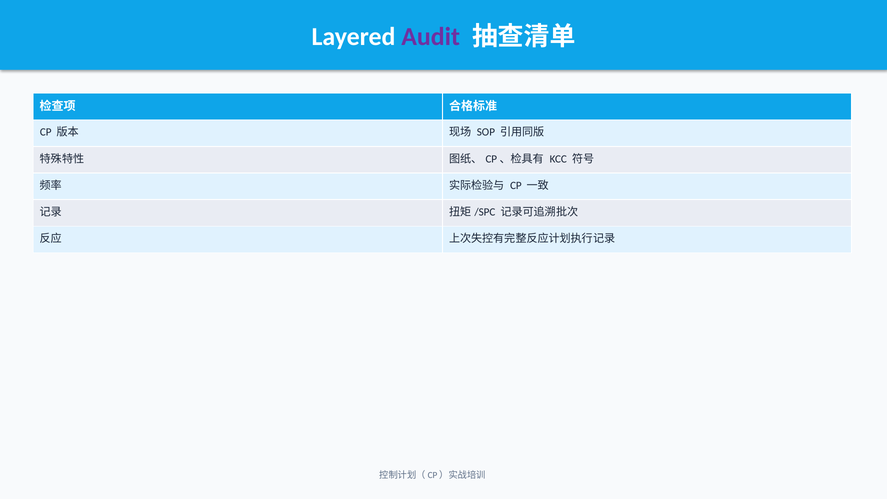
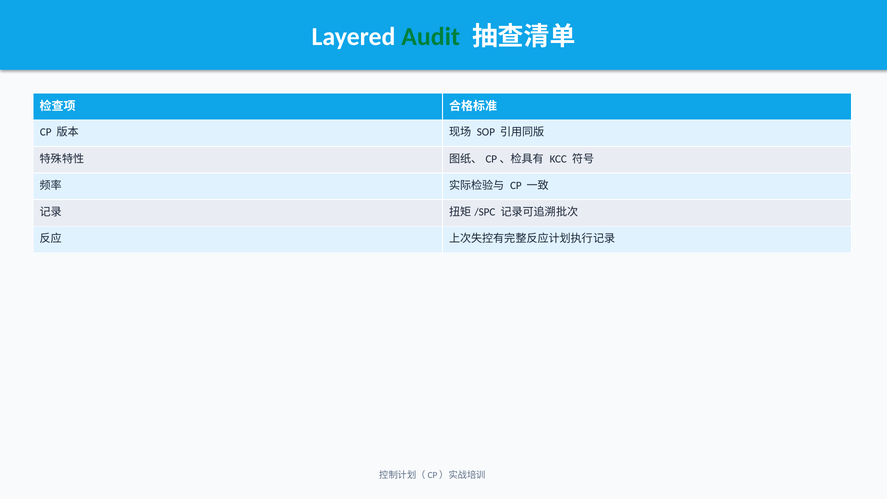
Audit colour: purple -> green (431, 37)
